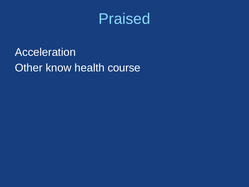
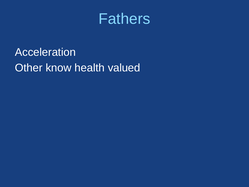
Praised: Praised -> Fathers (124, 19)
course: course -> valued (124, 68)
